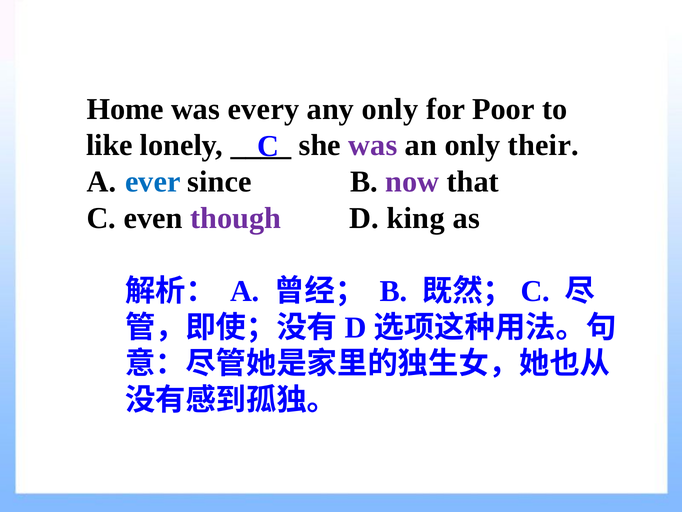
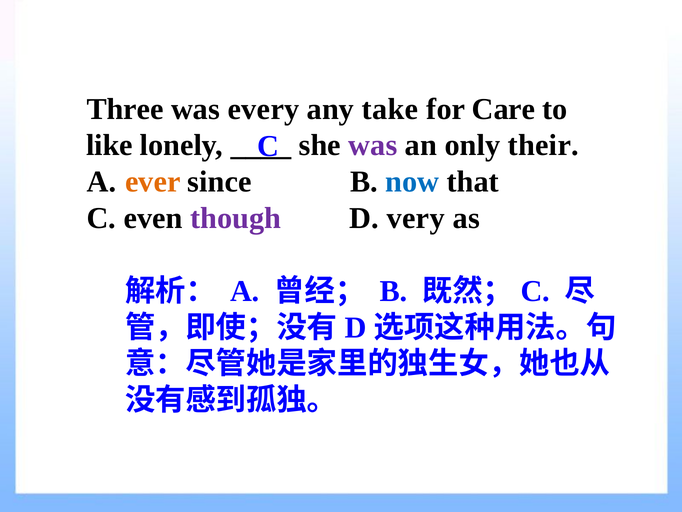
Home: Home -> Three (125, 109)
any only: only -> take (390, 109)
Poor: Poor -> Care (503, 109)
ever colour: blue -> orange (153, 182)
now colour: purple -> blue (412, 182)
king: king -> very (416, 218)
